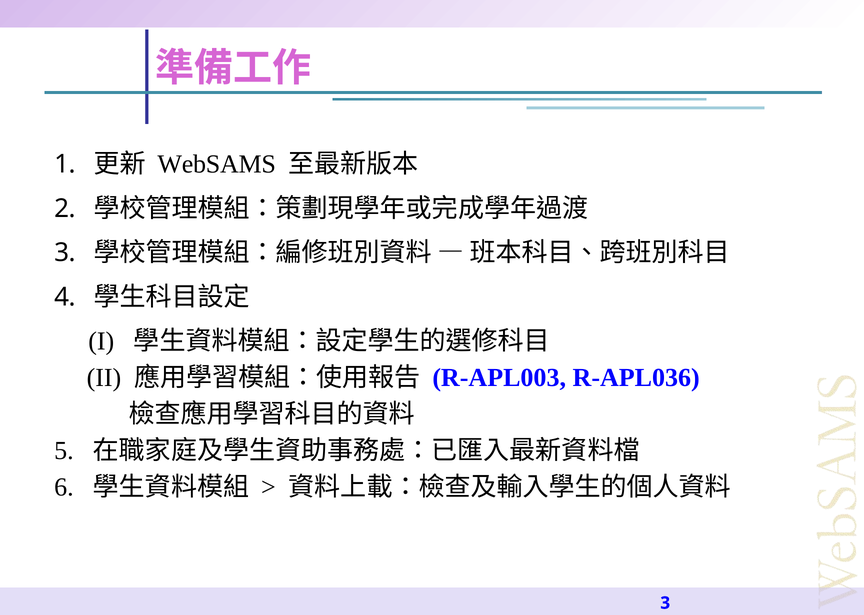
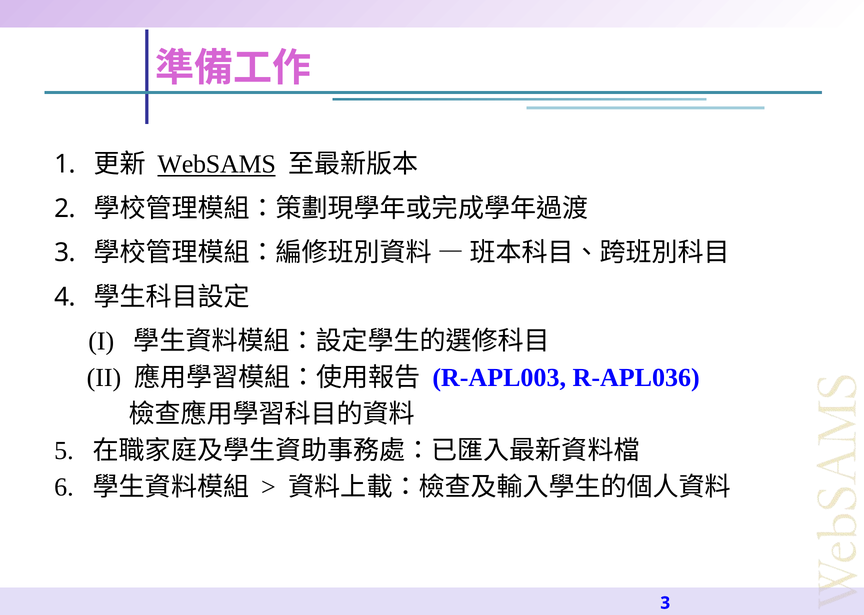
WebSAMS underline: none -> present (217, 164)
